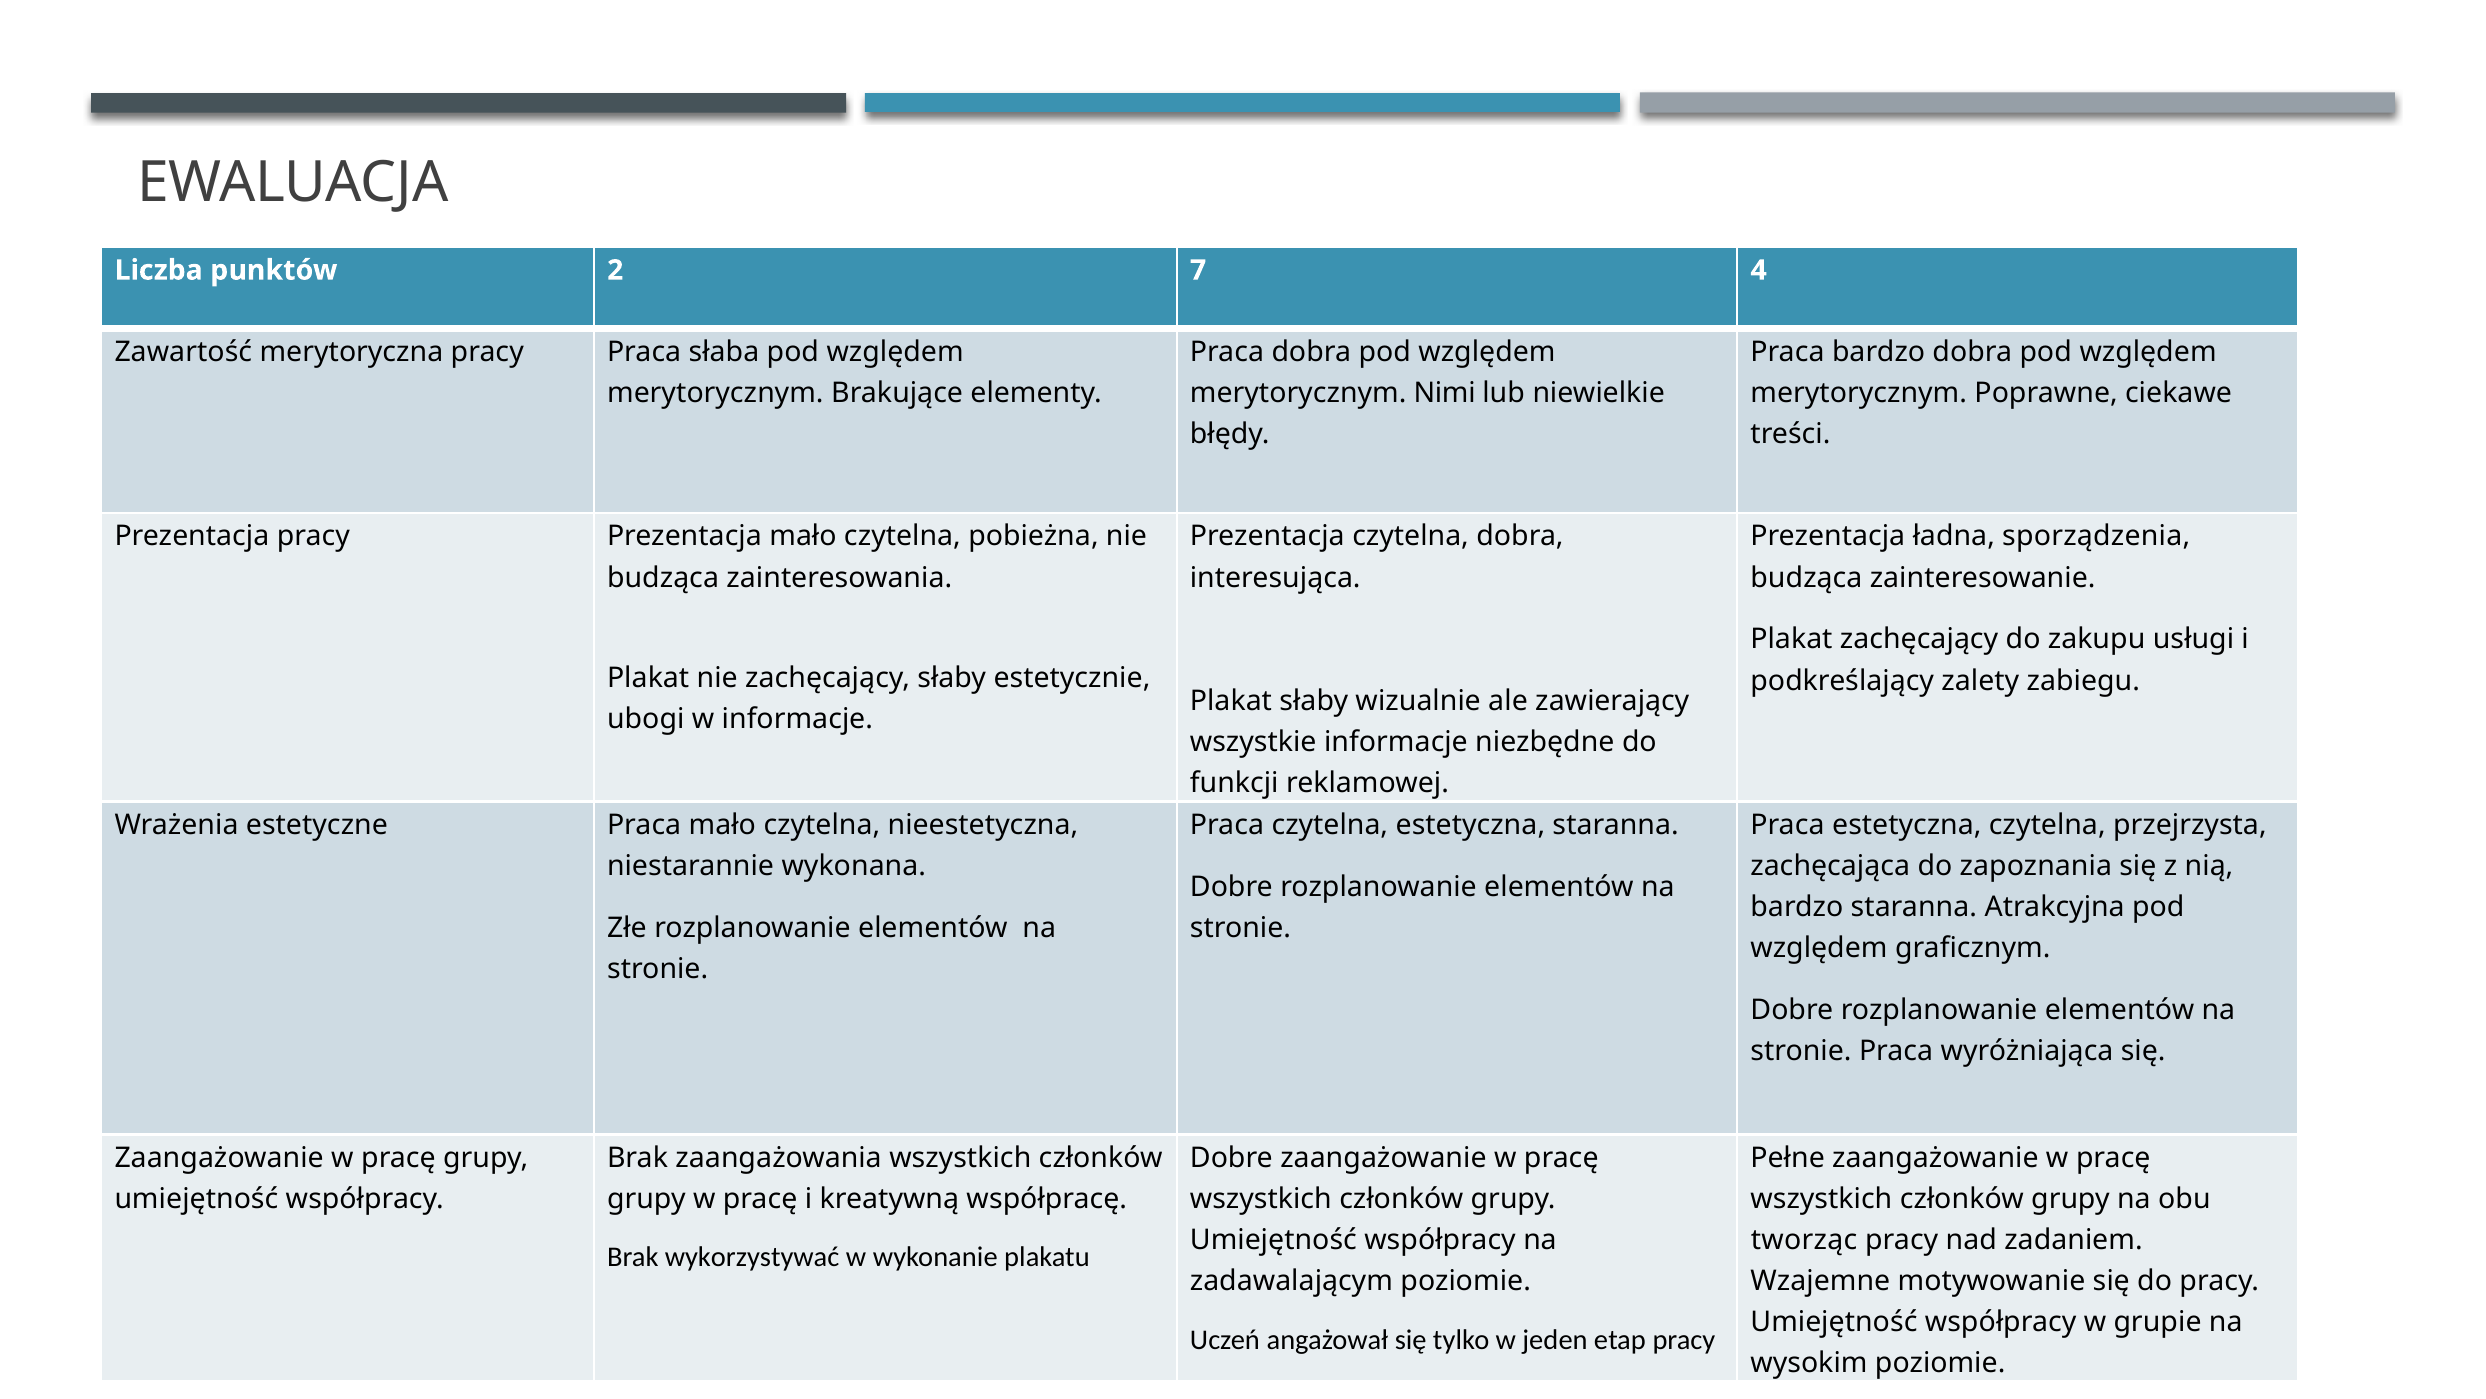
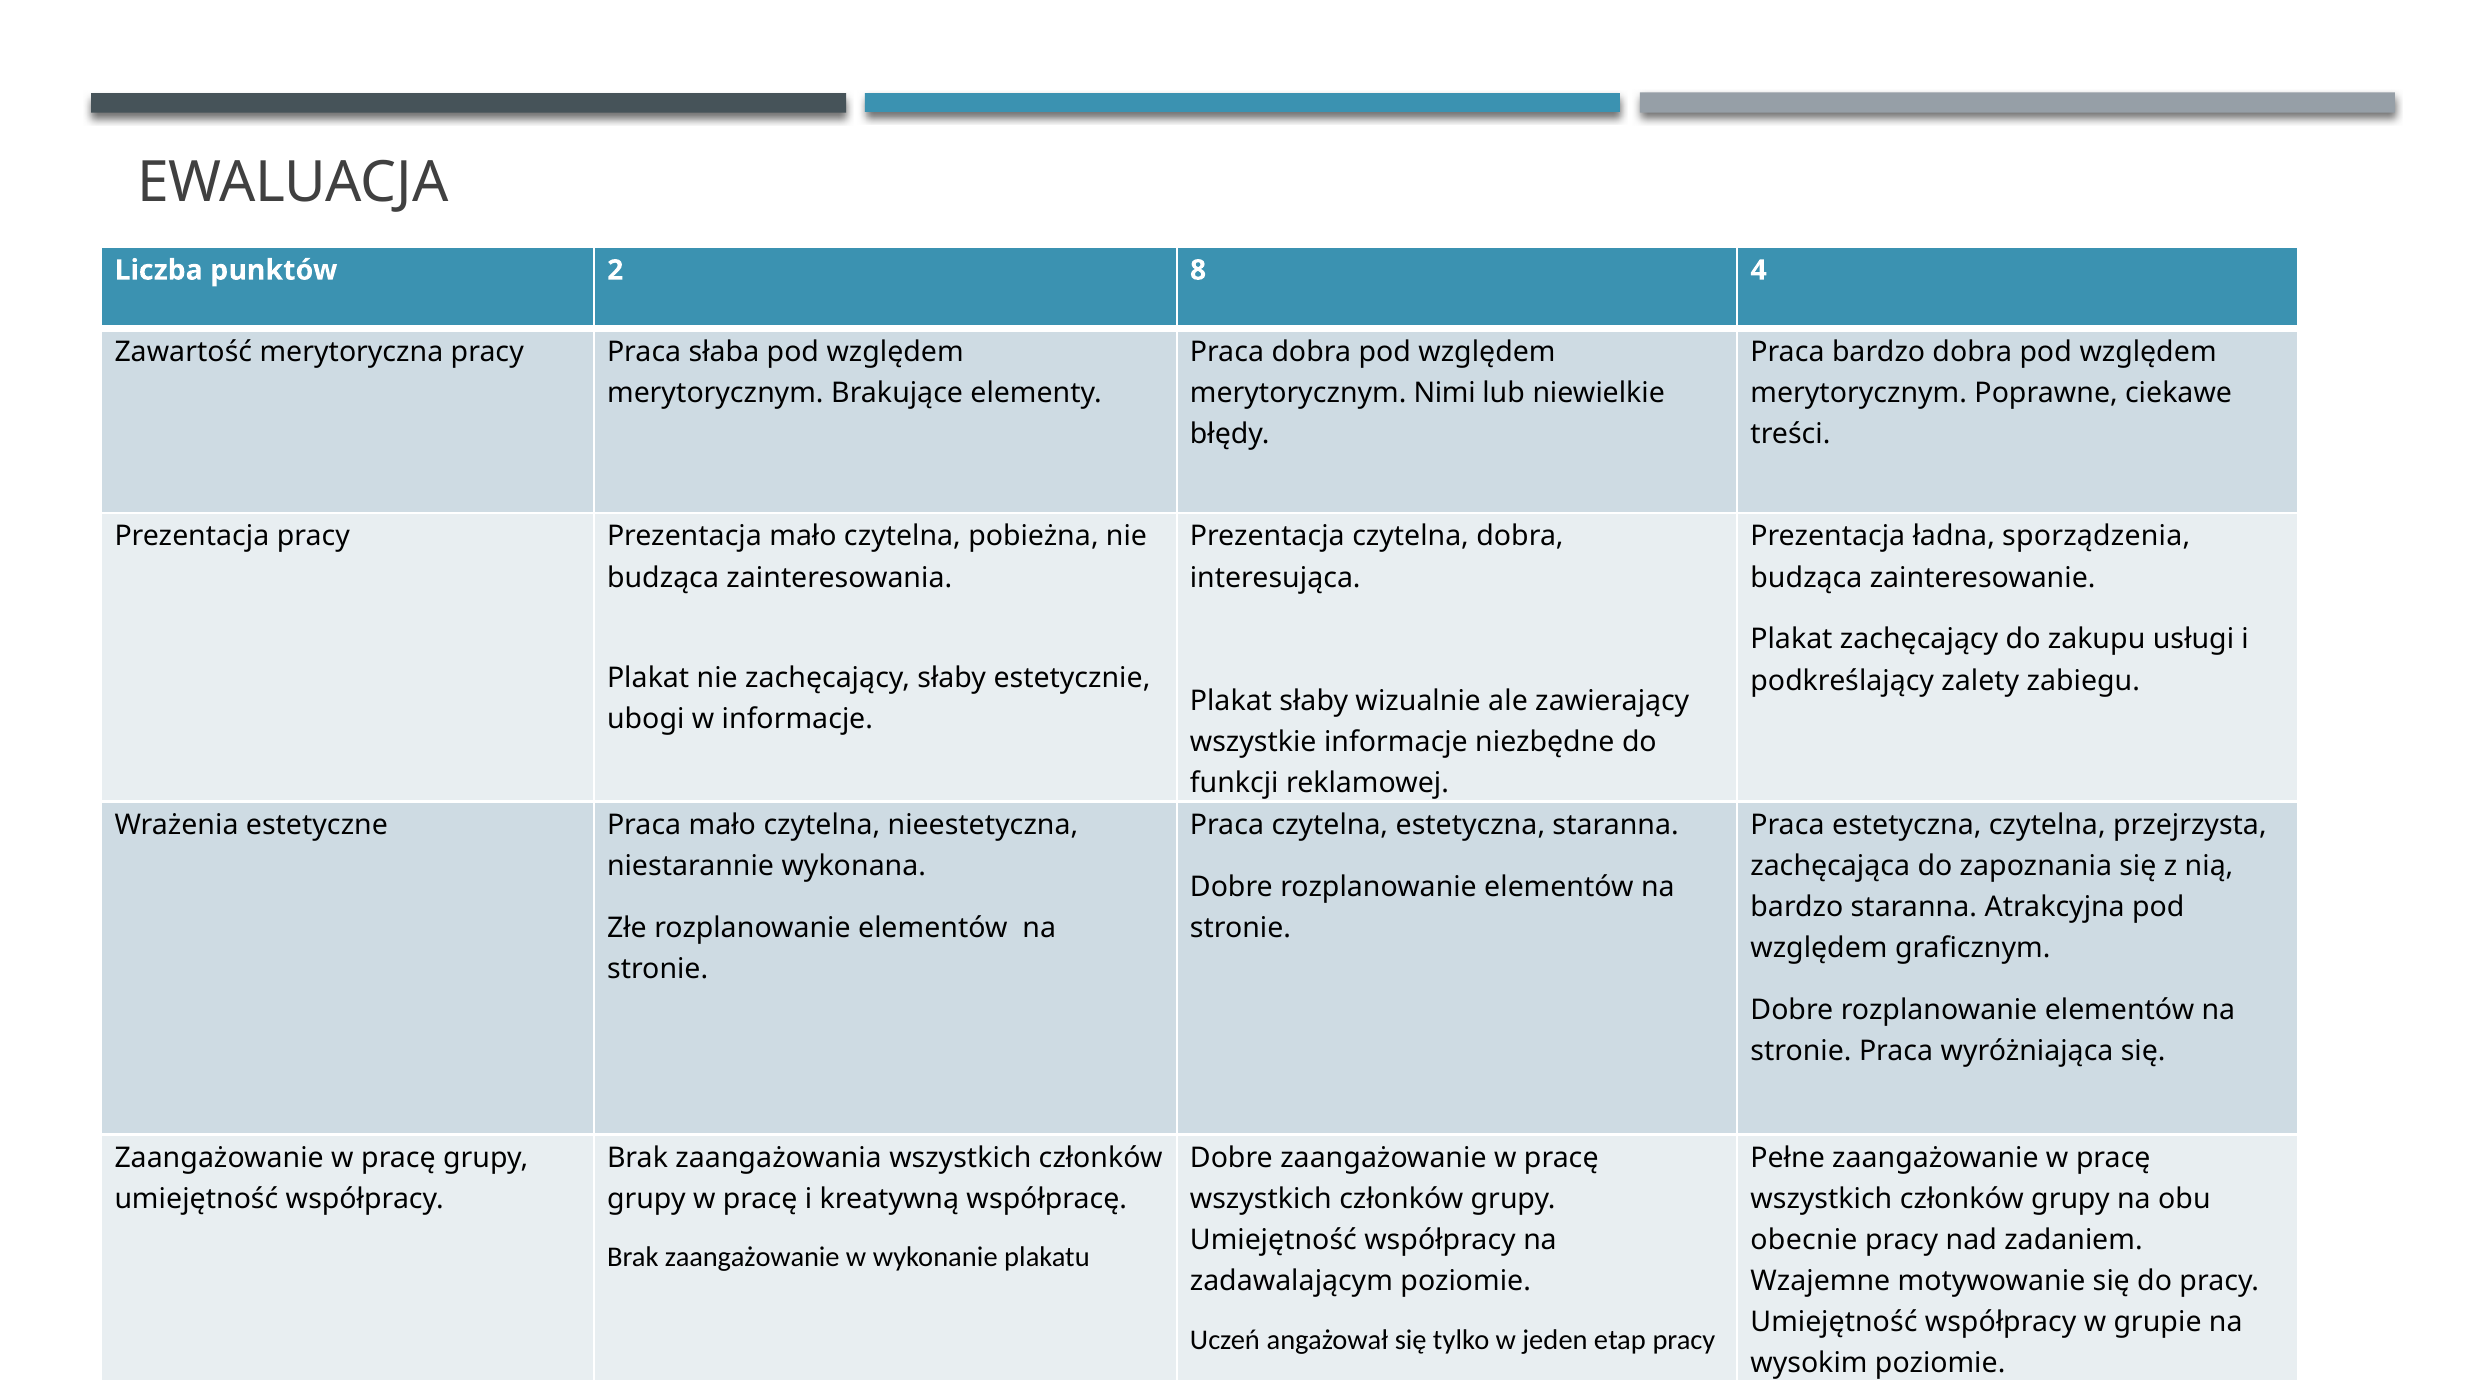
7: 7 -> 8 (1198, 270)
tworząc: tworząc -> obecnie (1804, 1240)
Brak wykorzystywać: wykorzystywać -> zaangażowanie (752, 1257)
